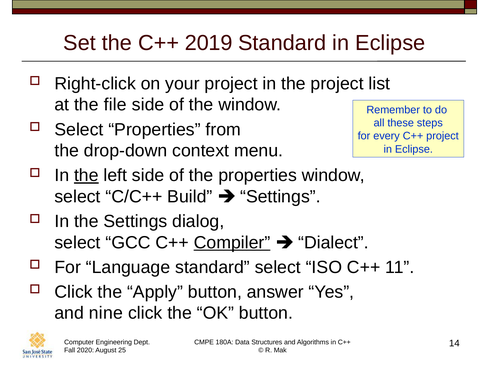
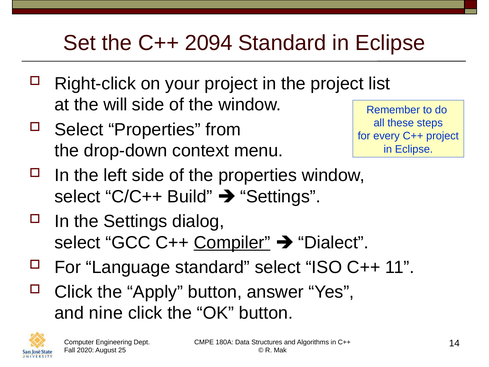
2019: 2019 -> 2094 (209, 43)
file: file -> will (115, 105)
the underline: present -> none (86, 175)
